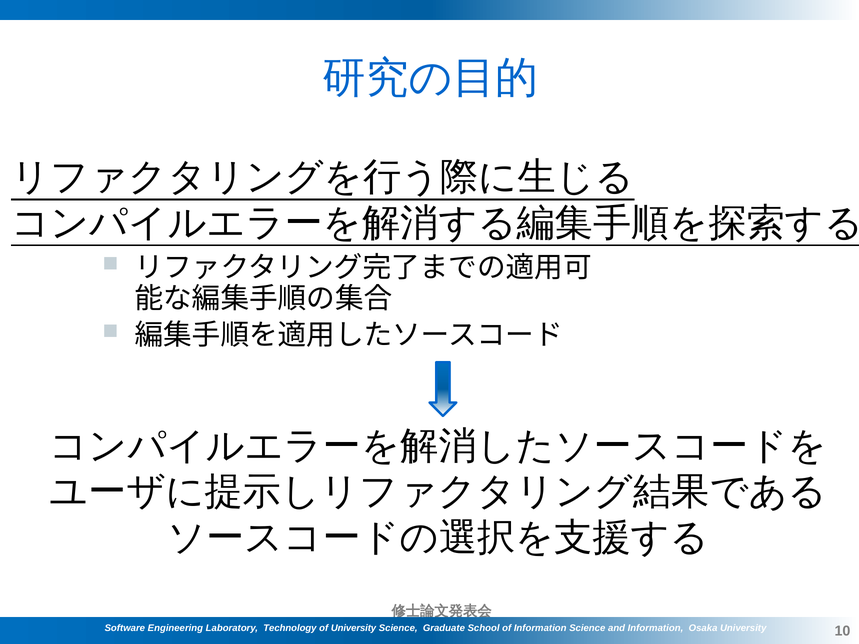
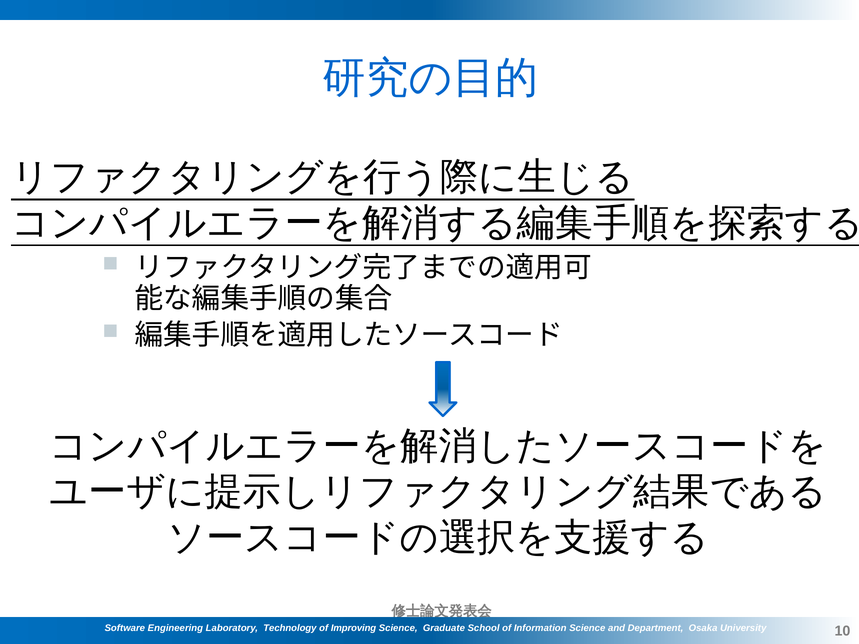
of University: University -> Improving (354, 628)
and Information: Information -> Department (656, 628)
